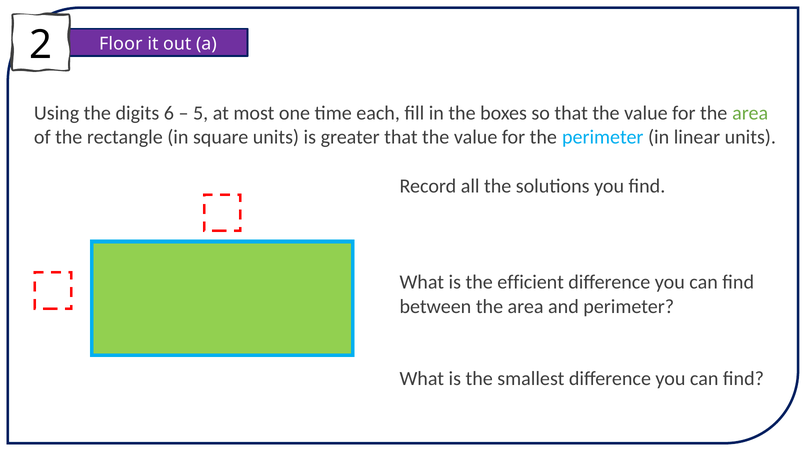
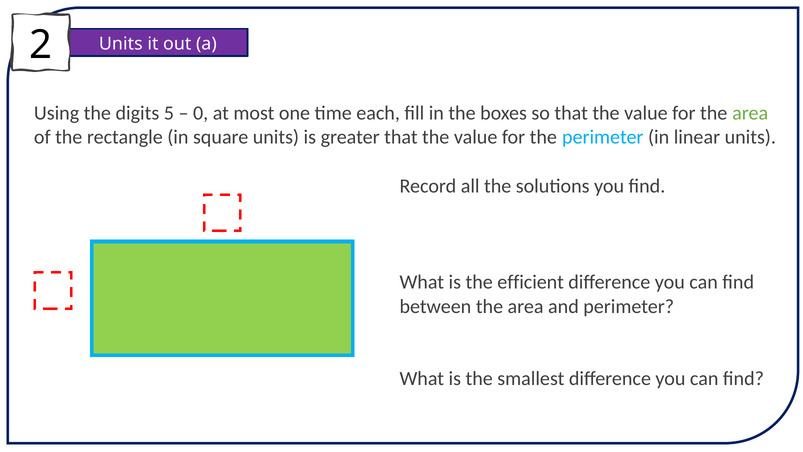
Floor: Floor -> Units (121, 44)
6: 6 -> 5 (169, 113)
5: 5 -> 0 (201, 113)
